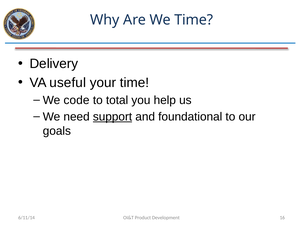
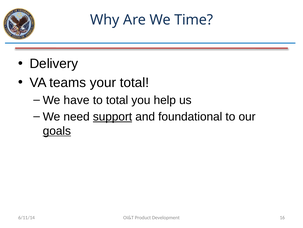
useful: useful -> teams (68, 82)
your time: time -> total (135, 82)
code: code -> have (76, 100)
goals underline: none -> present (57, 130)
